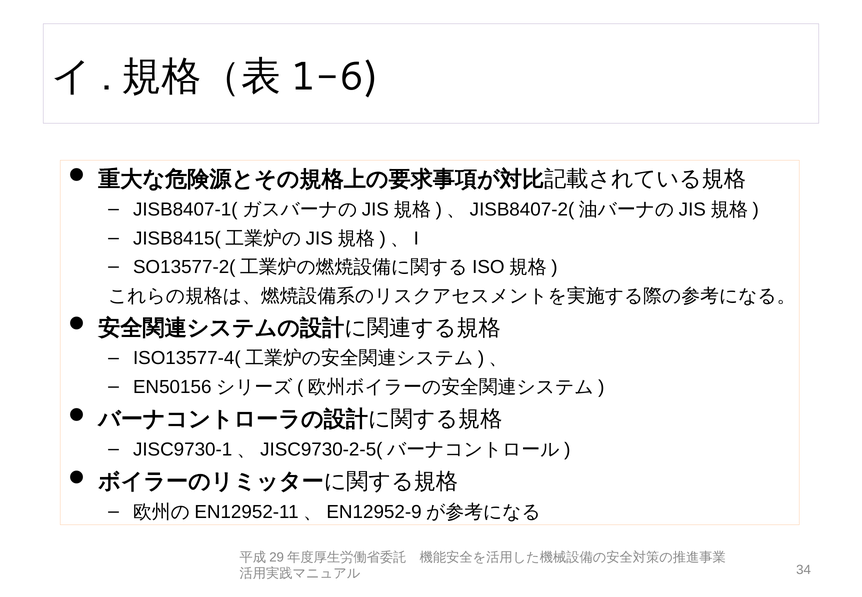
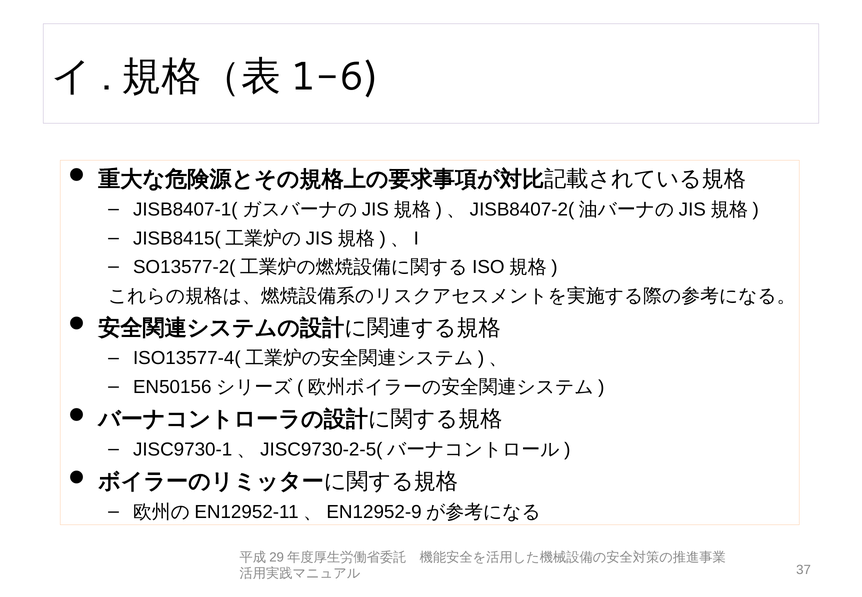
34: 34 -> 37 (804, 570)
